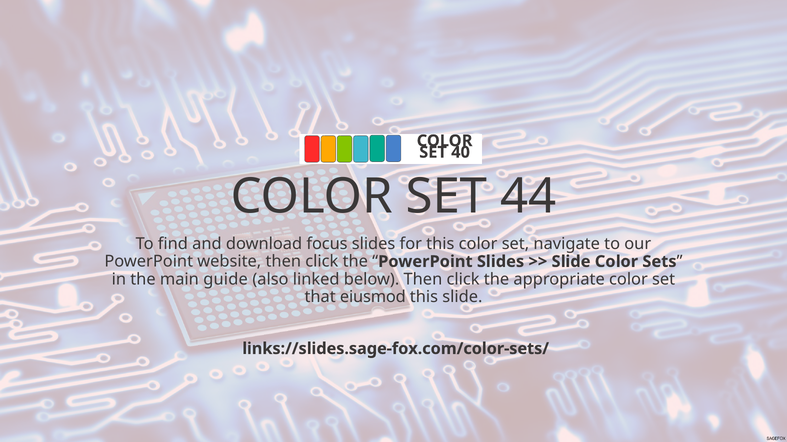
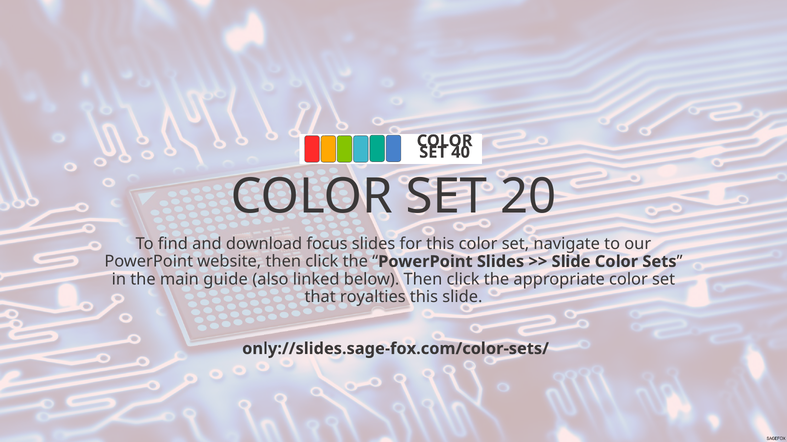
44: 44 -> 20 (528, 197)
eiusmod: eiusmod -> royalties (373, 297)
links://slides.sage-fox.com/color-sets/: links://slides.sage-fox.com/color-sets/ -> only://slides.sage-fox.com/color-sets/ (396, 349)
